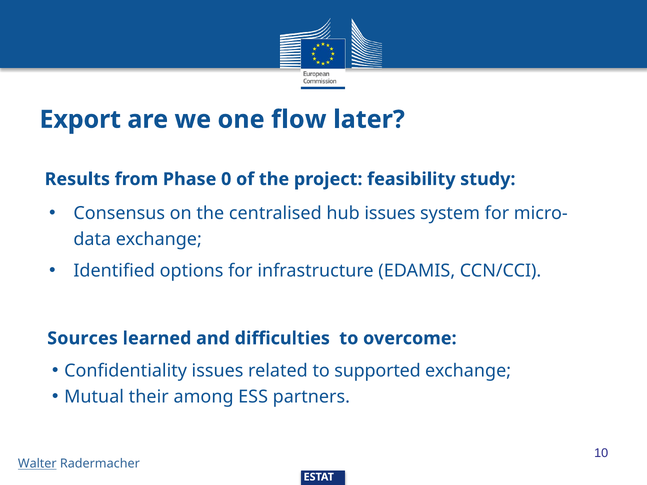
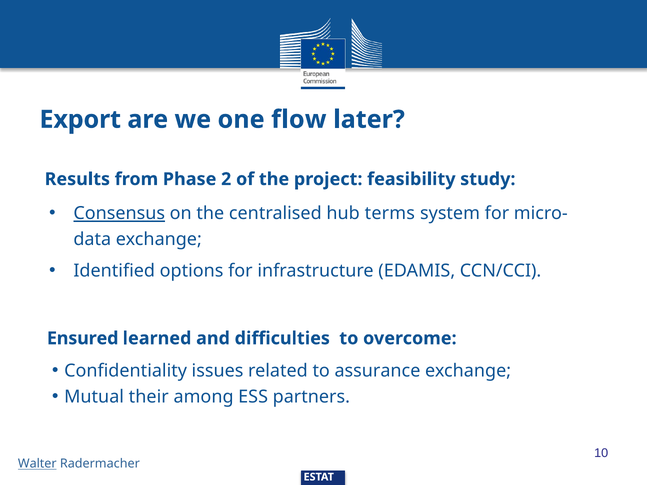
0: 0 -> 2 (226, 179)
Consensus underline: none -> present (119, 214)
hub issues: issues -> terms (390, 214)
Sources: Sources -> Ensured (83, 339)
supported: supported -> assurance (377, 371)
